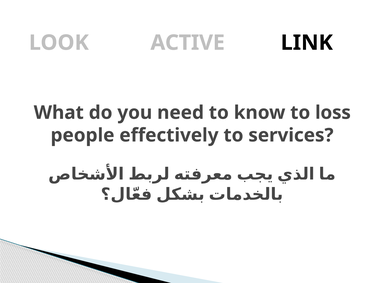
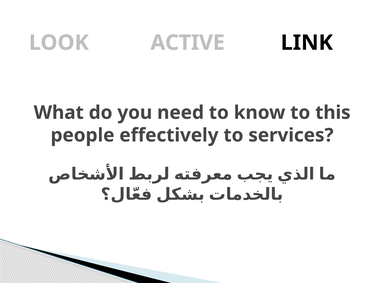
loss: loss -> this (333, 113)
